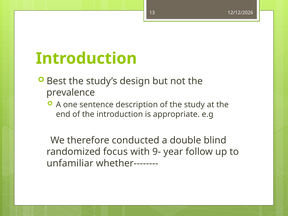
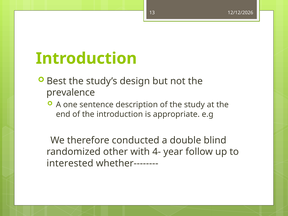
focus: focus -> other (115, 152)
9-: 9- -> 4- (157, 152)
unfamiliar: unfamiliar -> interested (70, 163)
